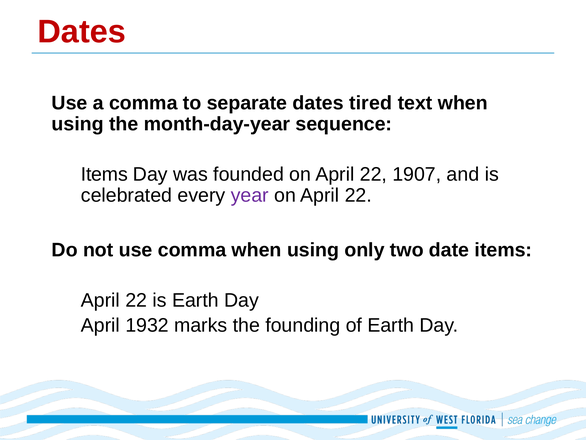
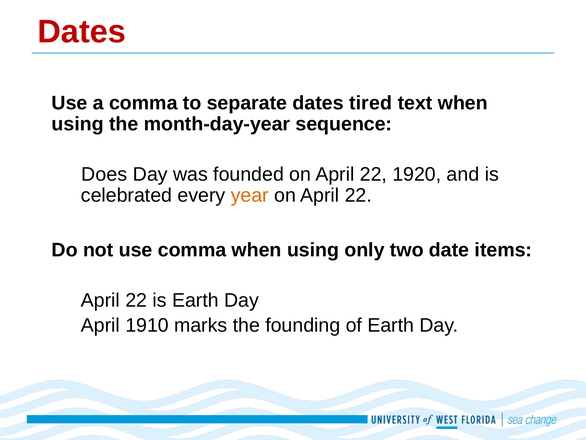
Items: Items -> Does (104, 174)
1907: 1907 -> 1920 (417, 174)
year colour: purple -> orange (250, 195)
1932: 1932 -> 1910 (147, 325)
